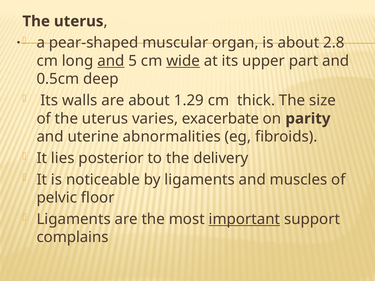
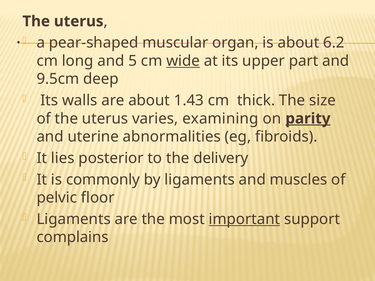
2.8: 2.8 -> 6.2 (334, 43)
and underline: present -> none (111, 61)
0.5cm: 0.5cm -> 9.5cm (58, 79)
1.29: 1.29 -> 1.43 (189, 101)
exacerbate: exacerbate -> examining (220, 119)
parity underline: none -> present (308, 119)
noticeable: noticeable -> commonly (103, 180)
